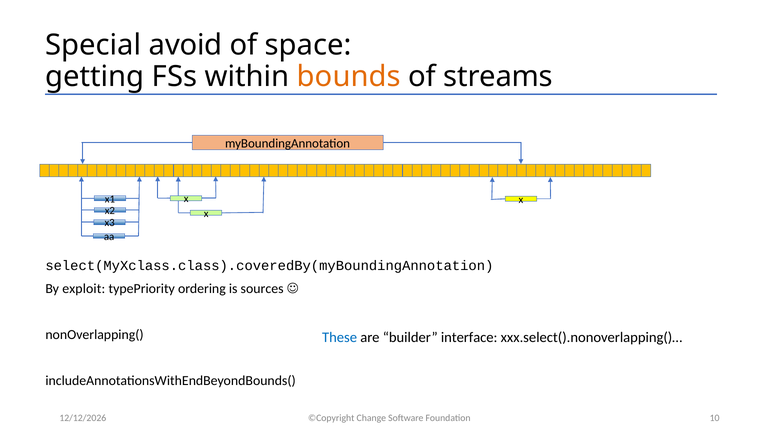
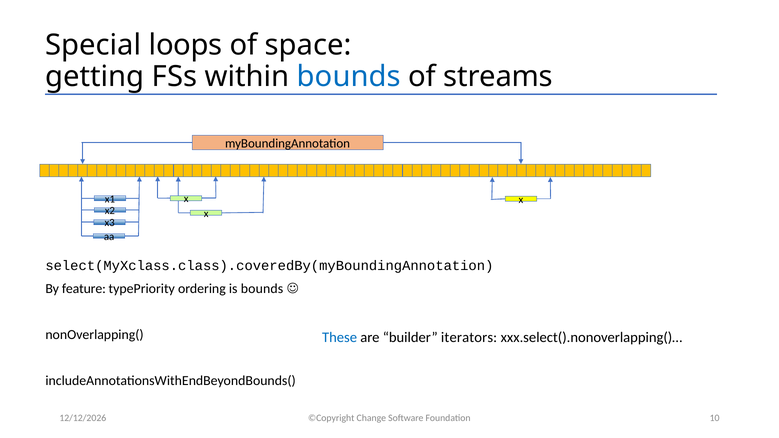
avoid: avoid -> loops (186, 45)
bounds colour: orange -> blue (349, 77)
exploit: exploit -> feature (84, 289)
is sources: sources -> bounds (262, 289)
interface: interface -> iterators (469, 338)
